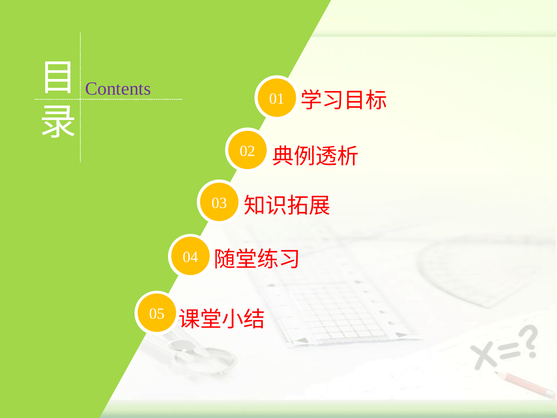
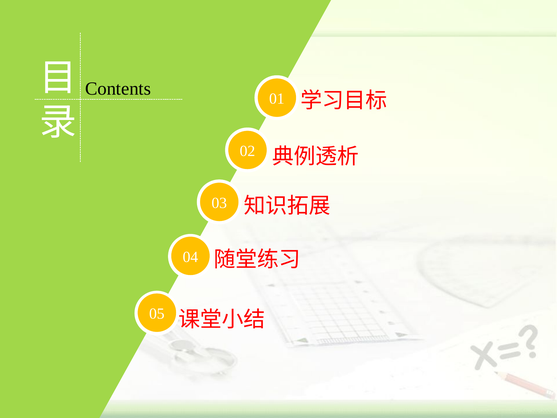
Contents colour: purple -> black (118, 89)
